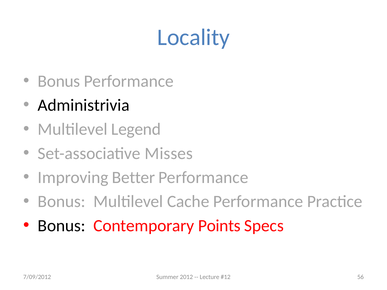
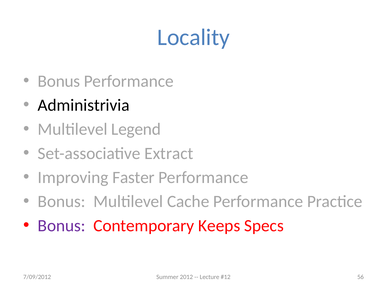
Misses: Misses -> Extract (169, 154)
Better: Better -> Faster (133, 178)
Bonus colour: black -> purple (62, 226)
Points: Points -> Keeps (219, 226)
